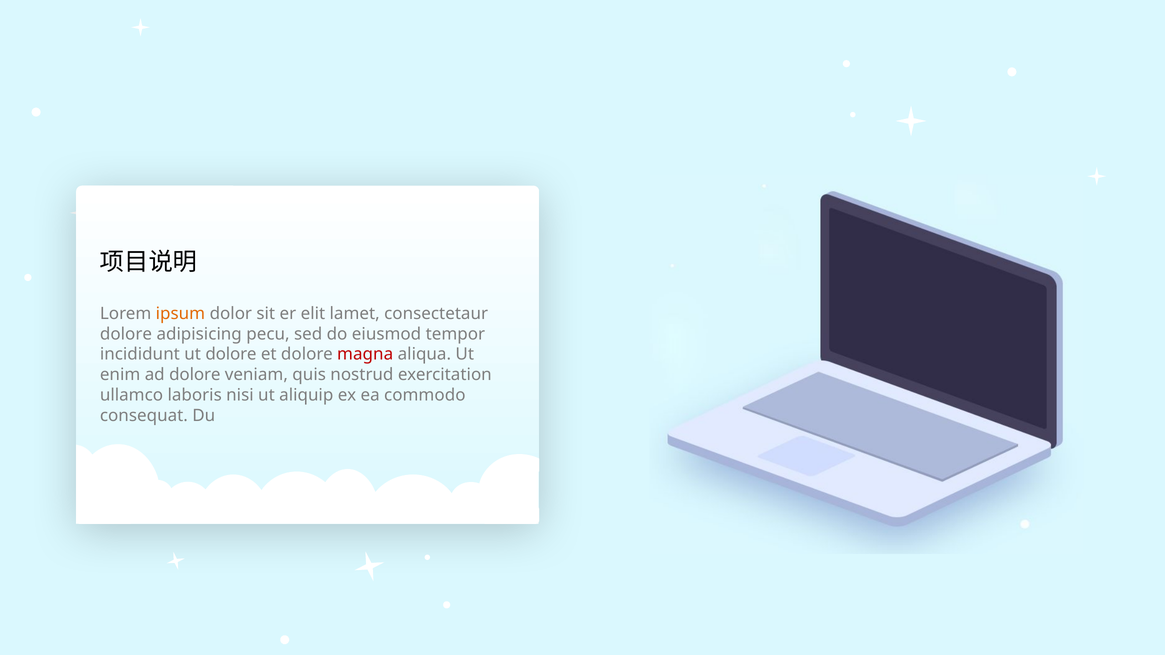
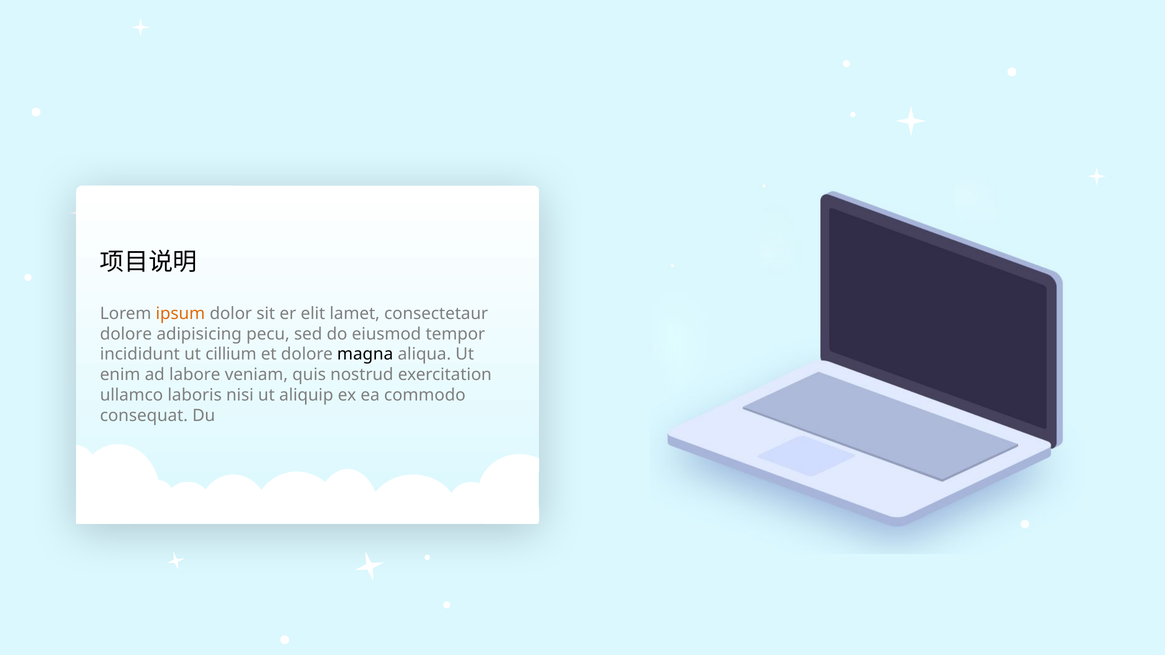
ut dolore: dolore -> cillium (231, 354)
magna colour: red -> black (365, 354)
ad dolore: dolore -> labore (195, 375)
